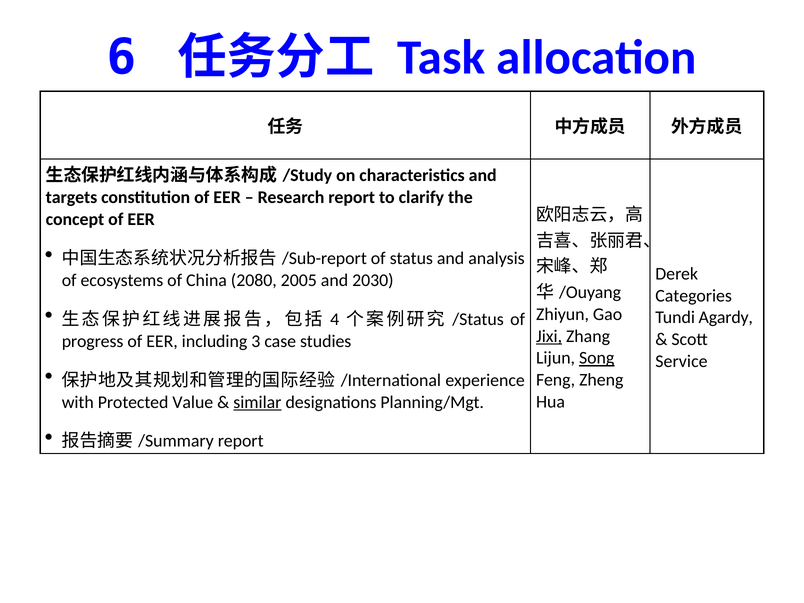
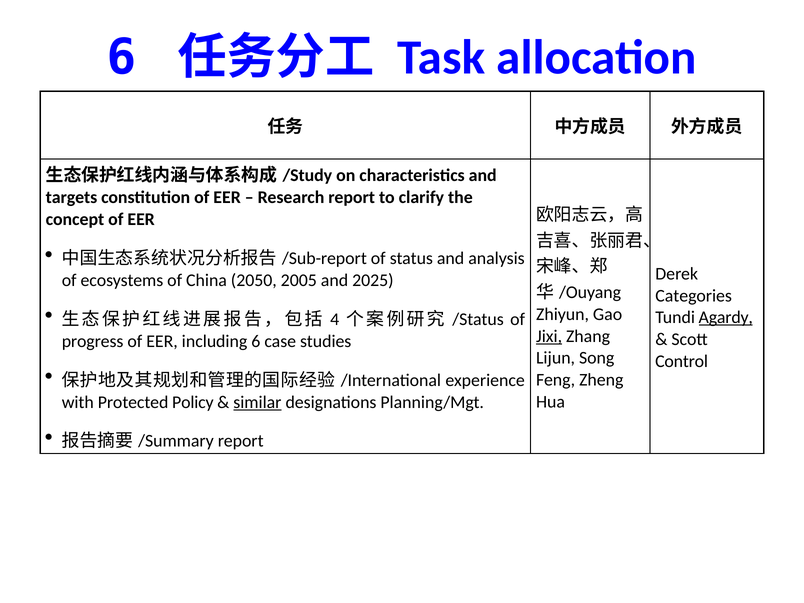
2080: 2080 -> 2050 (254, 280)
2030: 2030 -> 2025 (373, 280)
Agardy underline: none -> present (726, 318)
including 3: 3 -> 6 (256, 341)
Song underline: present -> none (597, 358)
Service: Service -> Control (682, 361)
Value: Value -> Policy (193, 402)
